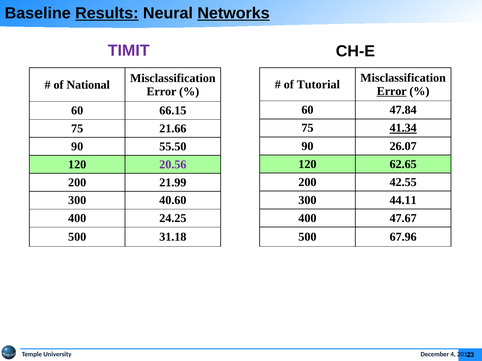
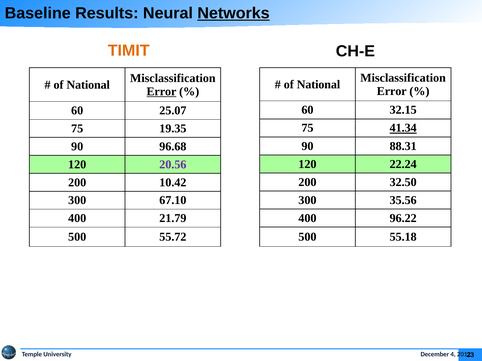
Results underline: present -> none (107, 13)
TIMIT colour: purple -> orange (129, 50)
Tutorial: Tutorial -> National (318, 85)
Error underline: present -> none (392, 91)
Error underline: none -> present (161, 92)
47.84: 47.84 -> 32.15 (403, 110)
66.15: 66.15 -> 25.07 (173, 111)
21.66: 21.66 -> 19.35 (173, 129)
26.07: 26.07 -> 88.31 (403, 146)
55.50: 55.50 -> 96.68 (173, 147)
62.65: 62.65 -> 22.24 (403, 164)
42.55: 42.55 -> 32.50 (403, 182)
21.99: 21.99 -> 10.42 (173, 183)
44.11: 44.11 -> 35.56 (403, 200)
40.60: 40.60 -> 67.10 (173, 201)
47.67: 47.67 -> 96.22 (403, 218)
24.25: 24.25 -> 21.79 (173, 219)
67.96: 67.96 -> 55.18 (403, 237)
31.18: 31.18 -> 55.72 (173, 237)
